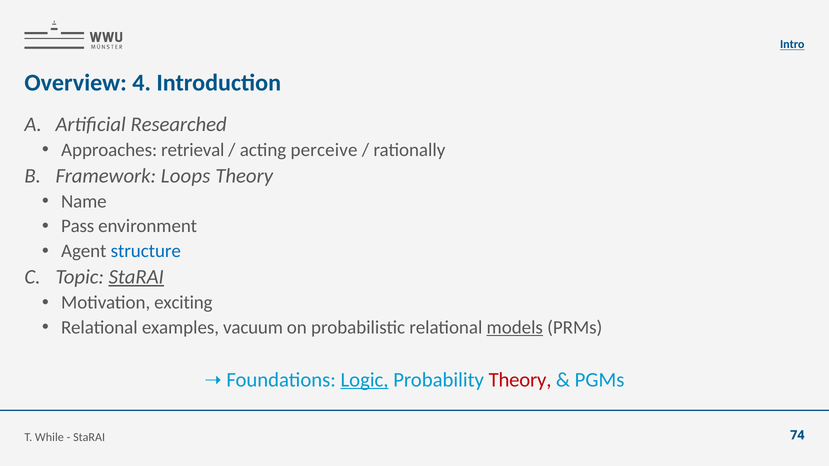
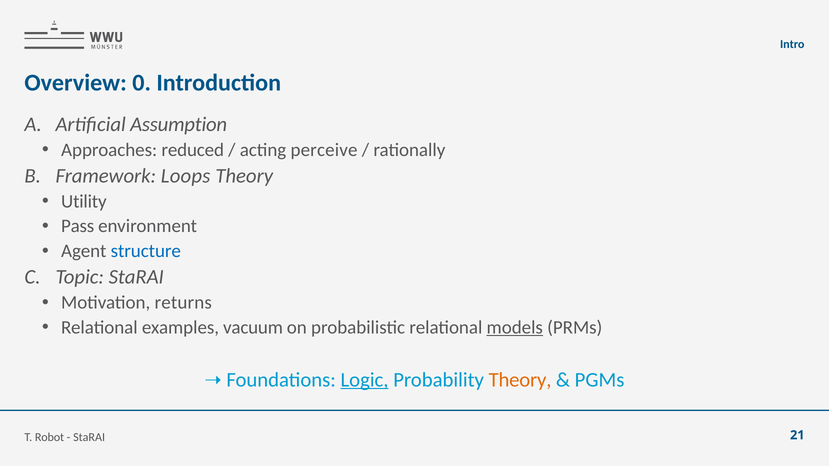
Intro underline: present -> none (792, 44)
4: 4 -> 0 (142, 83)
Researched: Researched -> Assumption (179, 124)
retrieval: retrieval -> reduced (193, 150)
Name: Name -> Utility (84, 202)
StaRAI underline: present -> none (136, 277)
exciting: exciting -> returns (183, 303)
Theory colour: red -> orange (520, 380)
While: While -> Robot (49, 438)
74: 74 -> 21 (797, 435)
